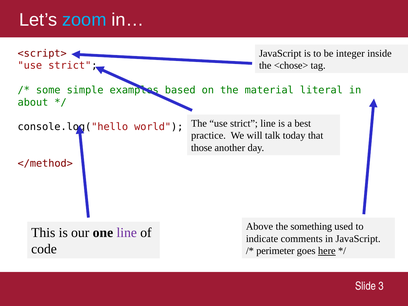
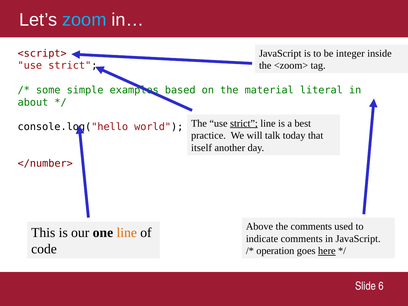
<chose>: <chose> -> <zoom> (291, 66)
strict underline: none -> present (244, 123)
those: those -> itself (202, 148)
</method>: </method> -> </number> (45, 164)
the something: something -> comments (311, 226)
line colour: purple -> orange (127, 233)
perimeter: perimeter -> operation (275, 251)
3: 3 -> 6 (381, 286)
